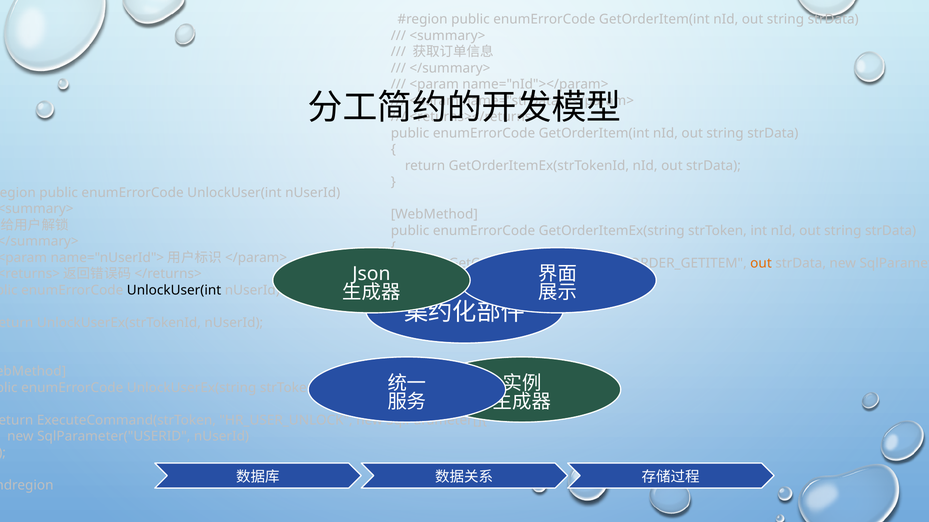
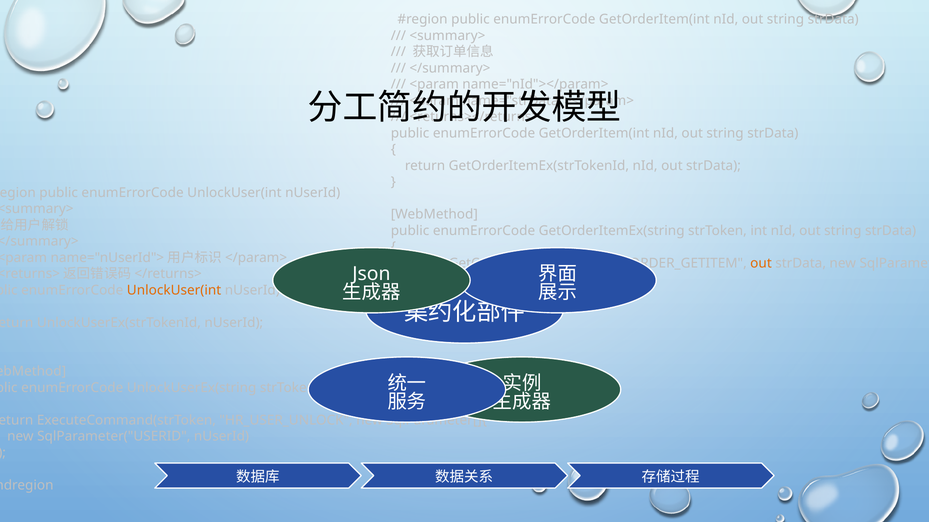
UnlockUser(int colour: black -> orange (174, 290)
